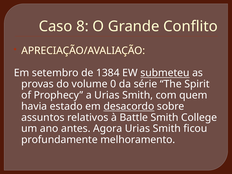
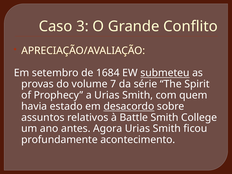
8: 8 -> 3 (82, 26)
1384: 1384 -> 1684 (108, 73)
0: 0 -> 7 (113, 84)
melhoramento: melhoramento -> acontecimento (138, 140)
